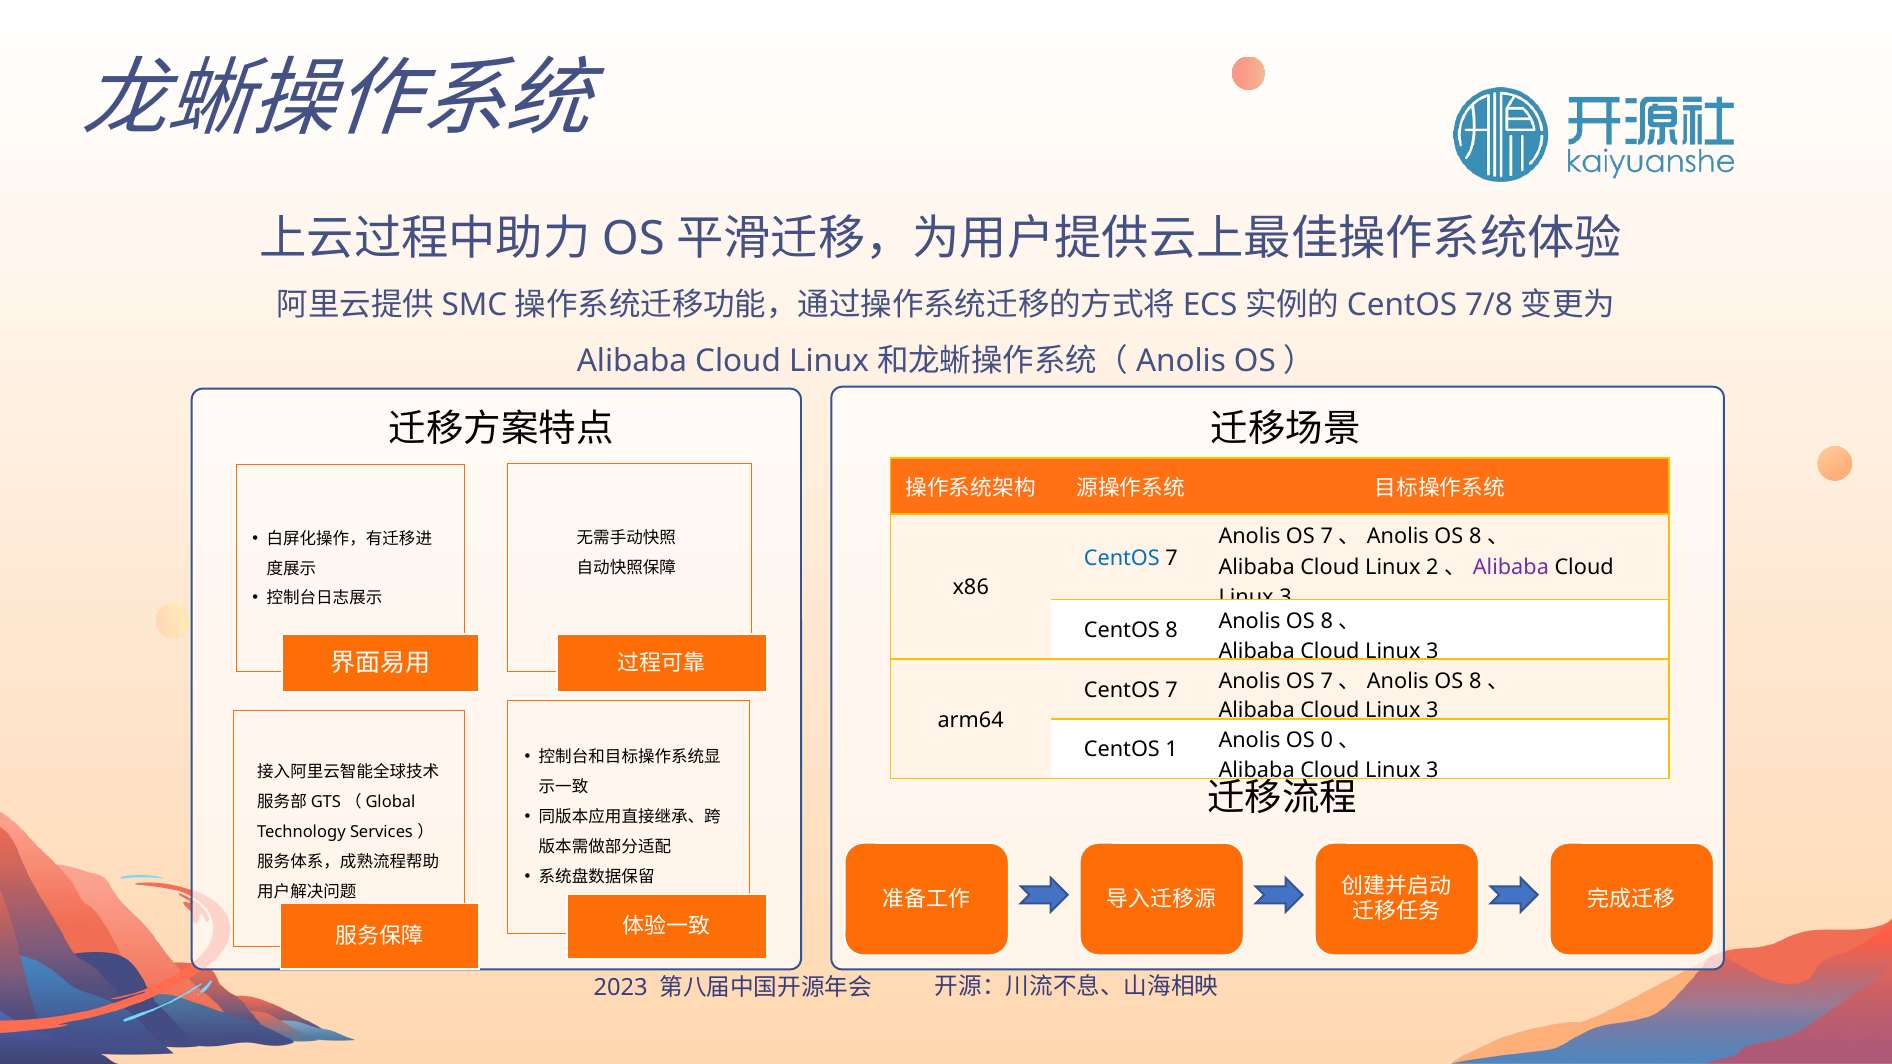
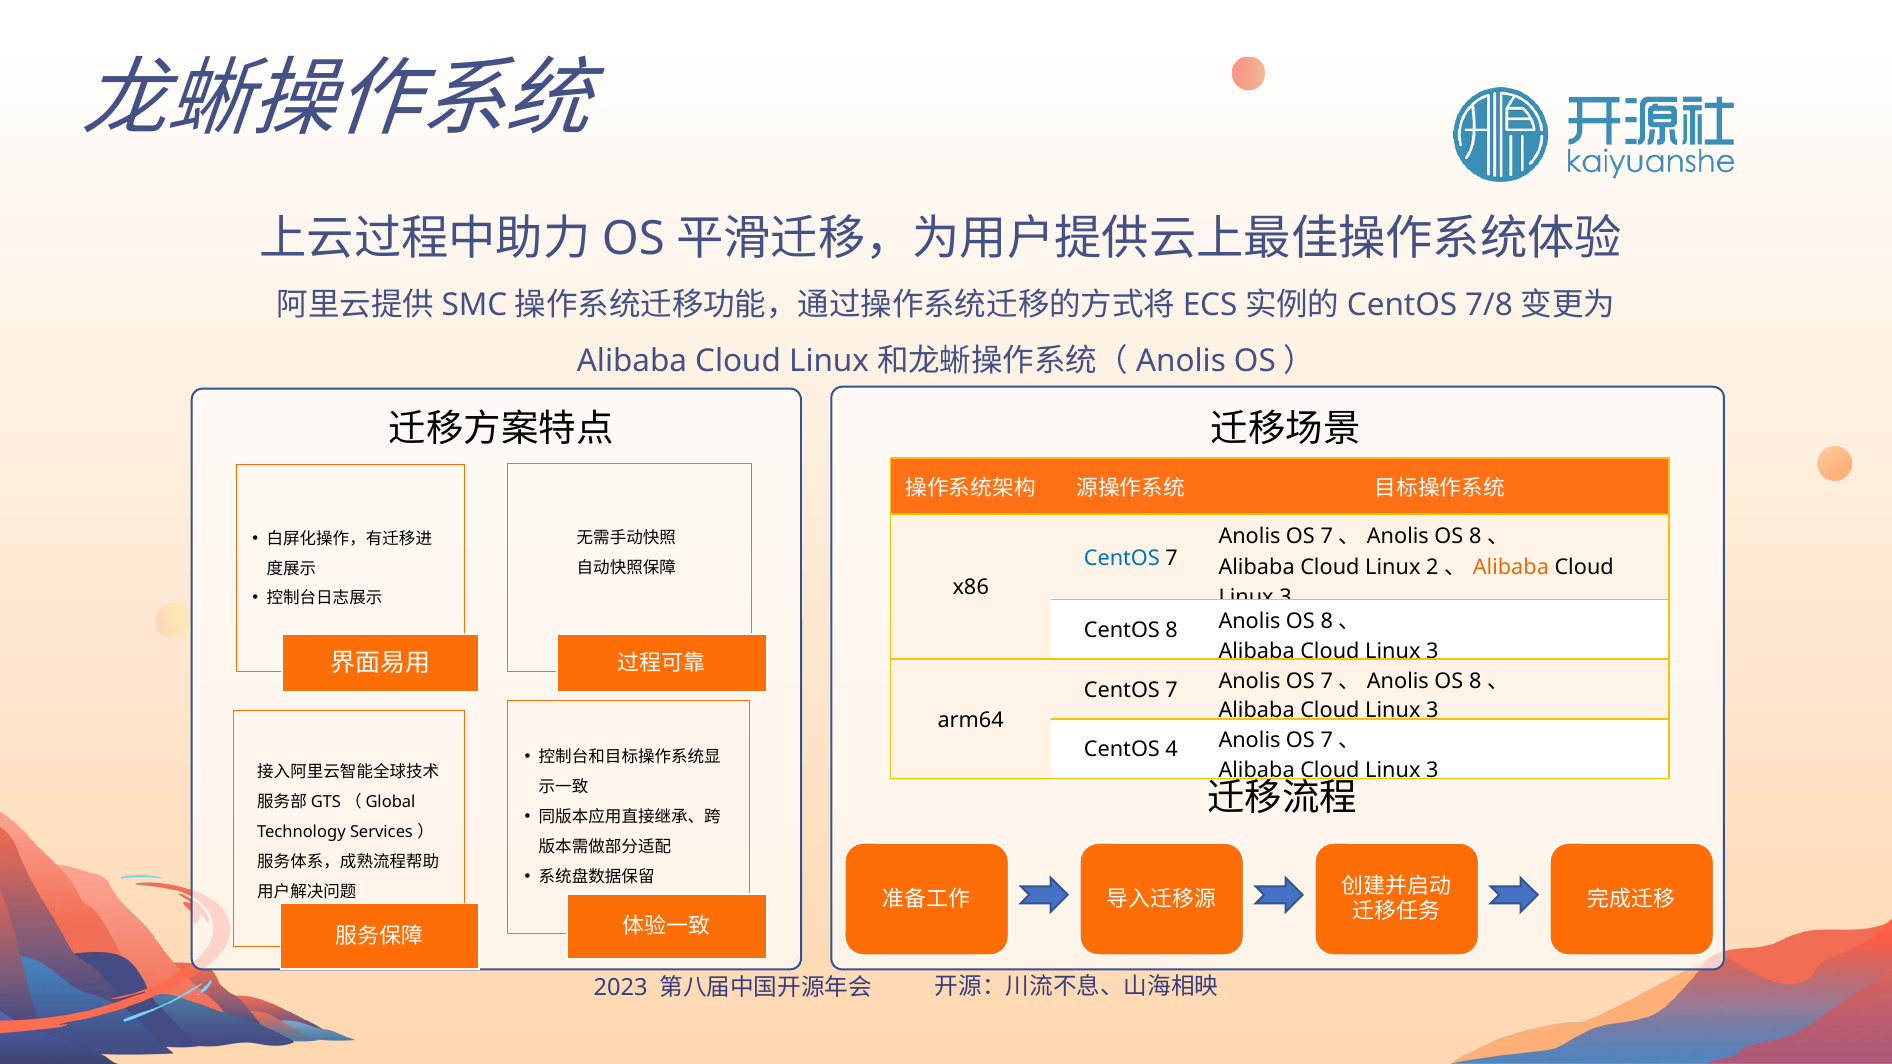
Alibaba colour: purple -> orange (1511, 568)
1: 1 -> 4 (1172, 750)
0: 0 -> 7 (1327, 741)
